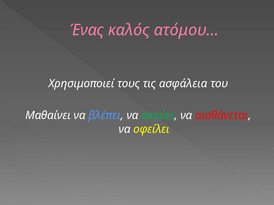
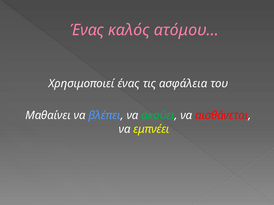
Χρησιμοποιεί τους: τους -> ένας (129, 84)
οφείλει: οφείλει -> εμπνέει (151, 129)
